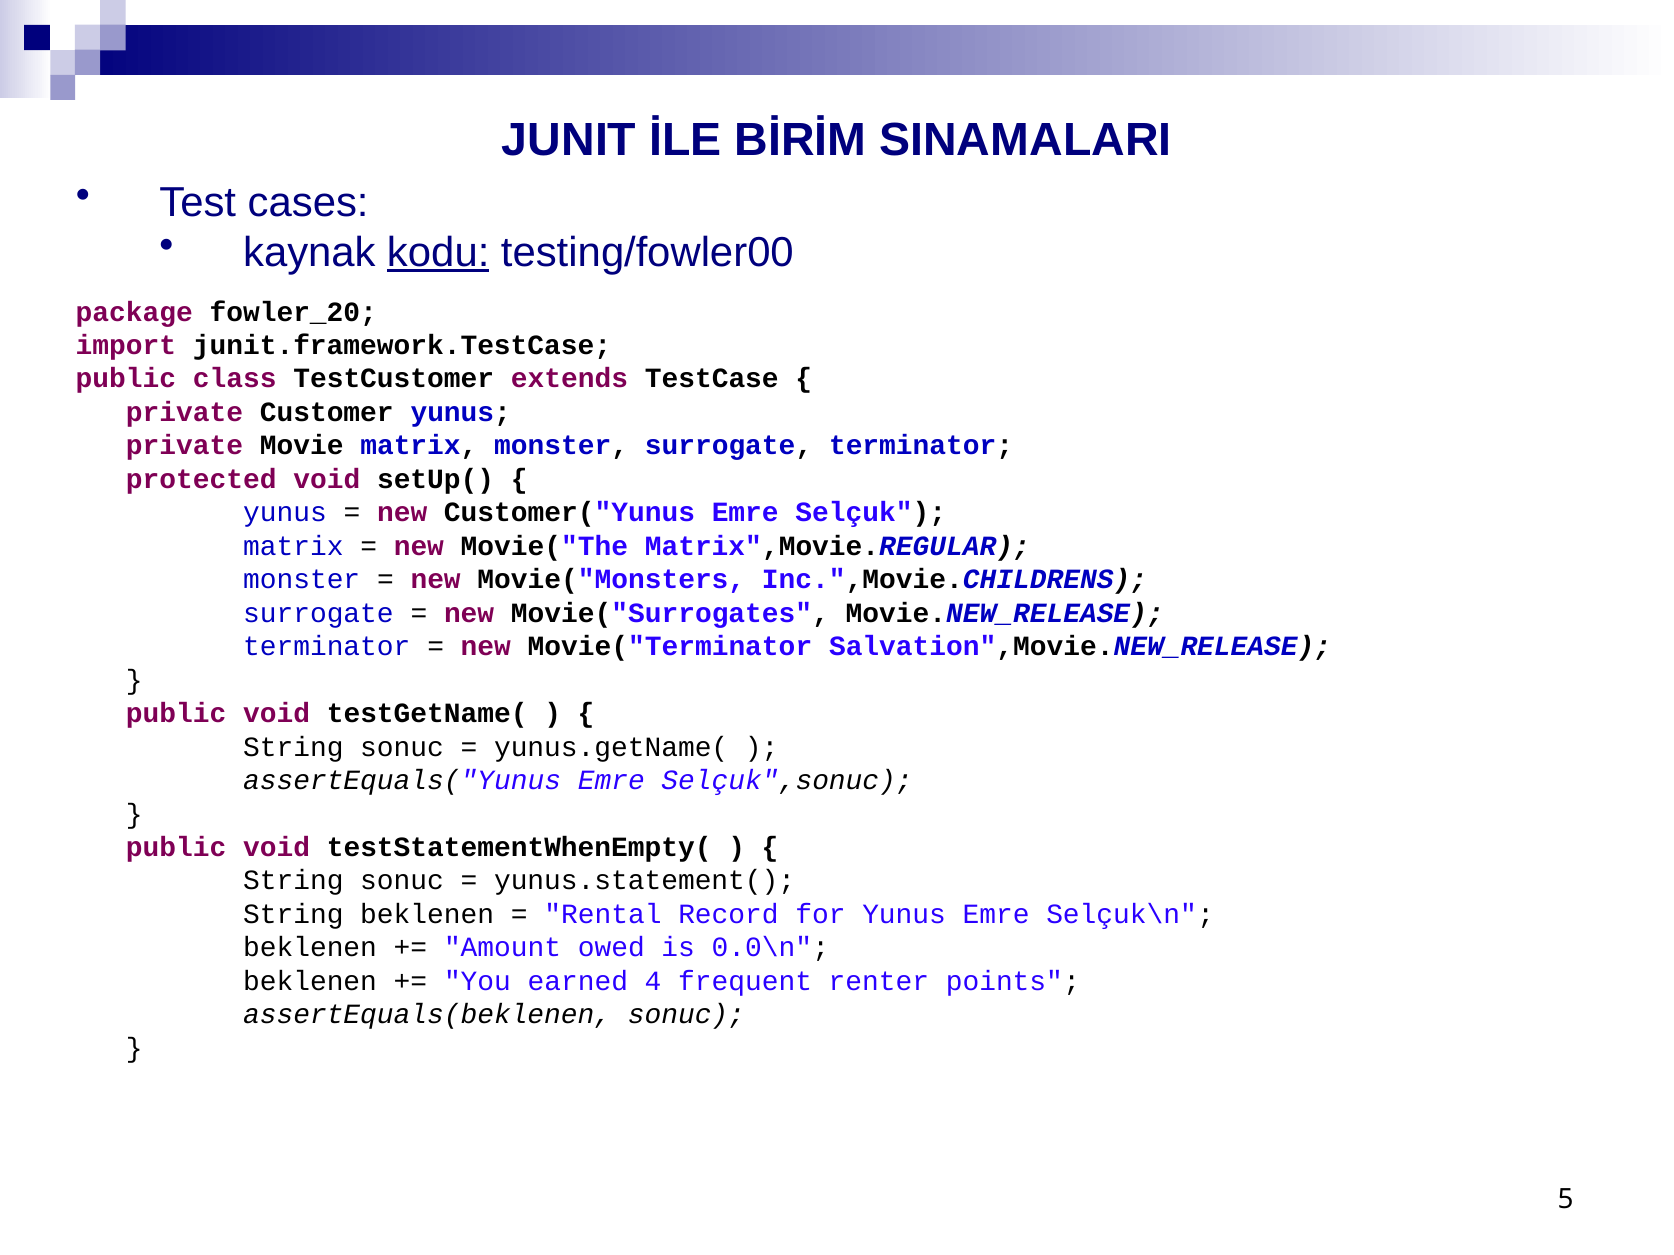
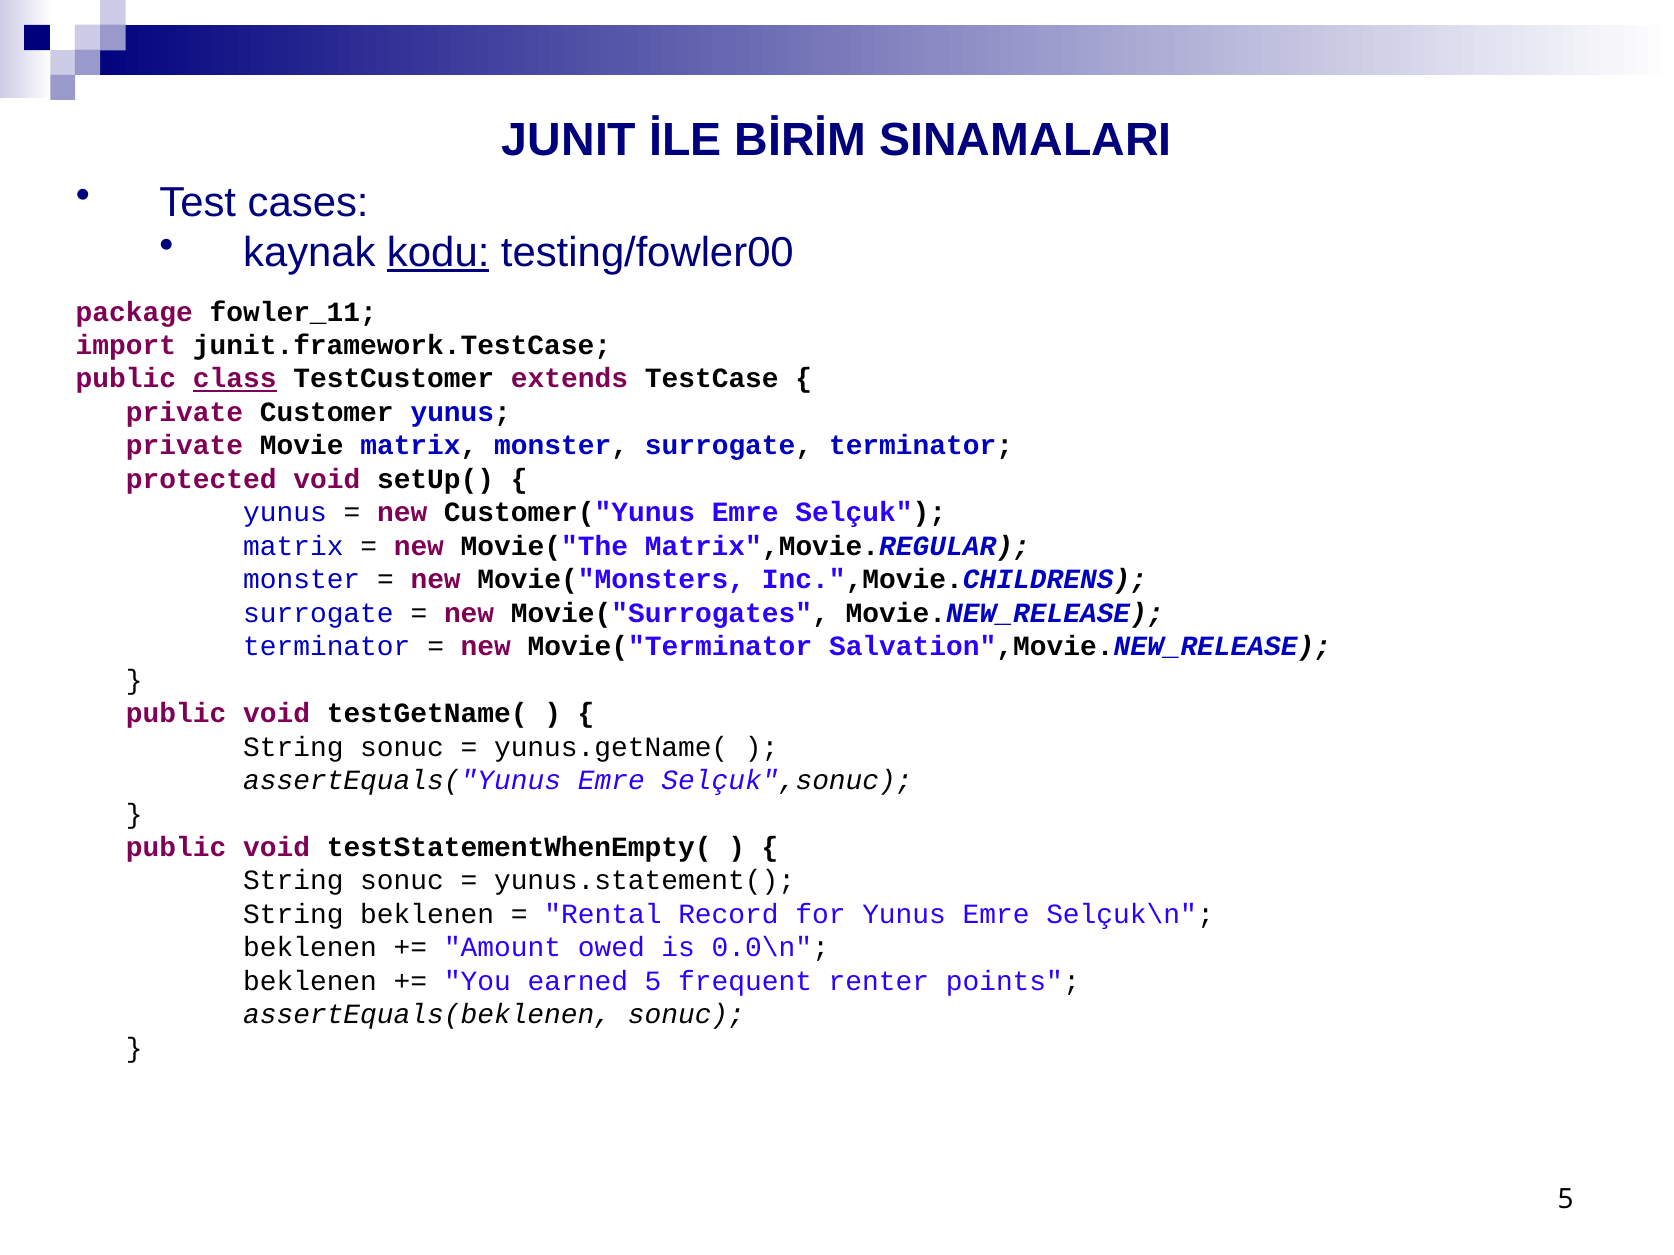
fowler_20: fowler_20 -> fowler_11 (293, 312)
class underline: none -> present (235, 379)
earned 4: 4 -> 5 (653, 982)
